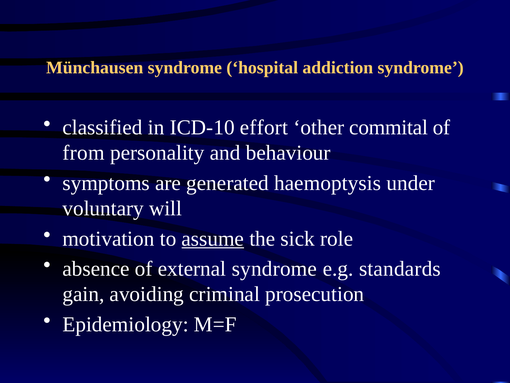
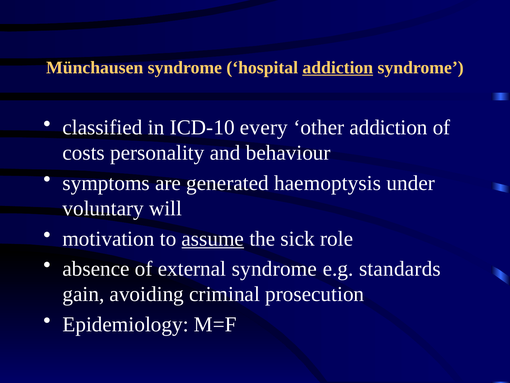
addiction underline: none -> present (338, 68)
effort: effort -> every (264, 127)
other commital: commital -> addiction (389, 127)
from: from -> costs (84, 153)
